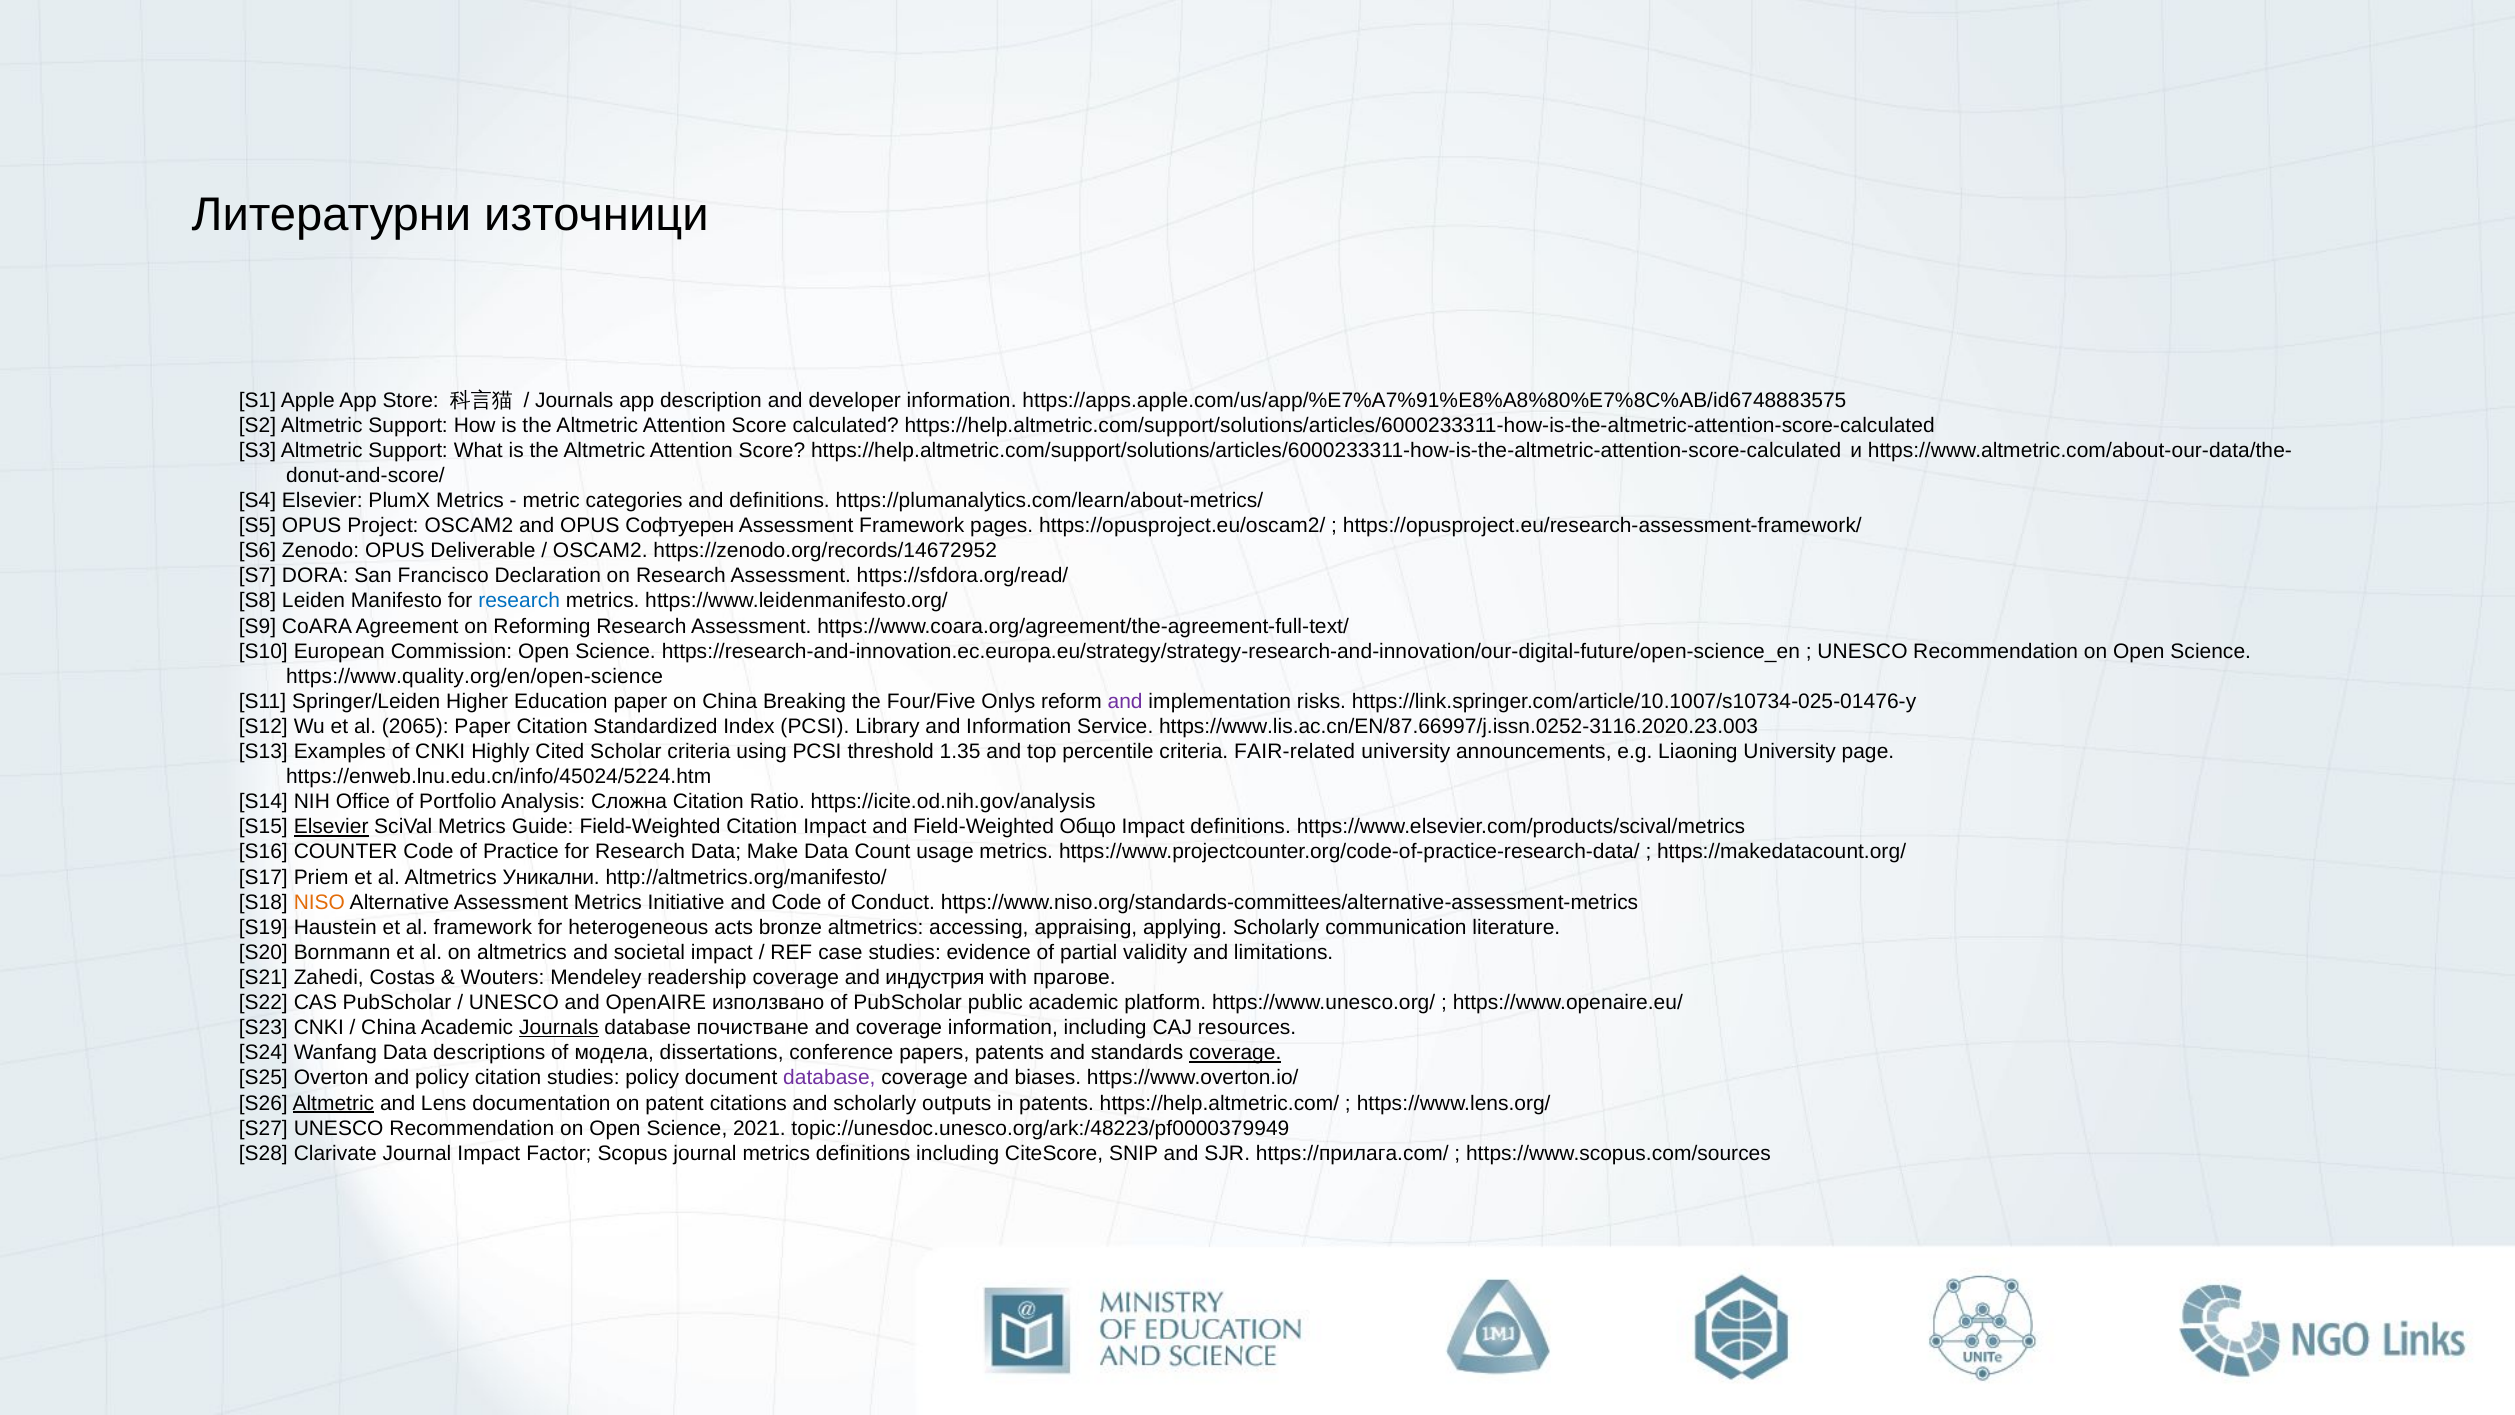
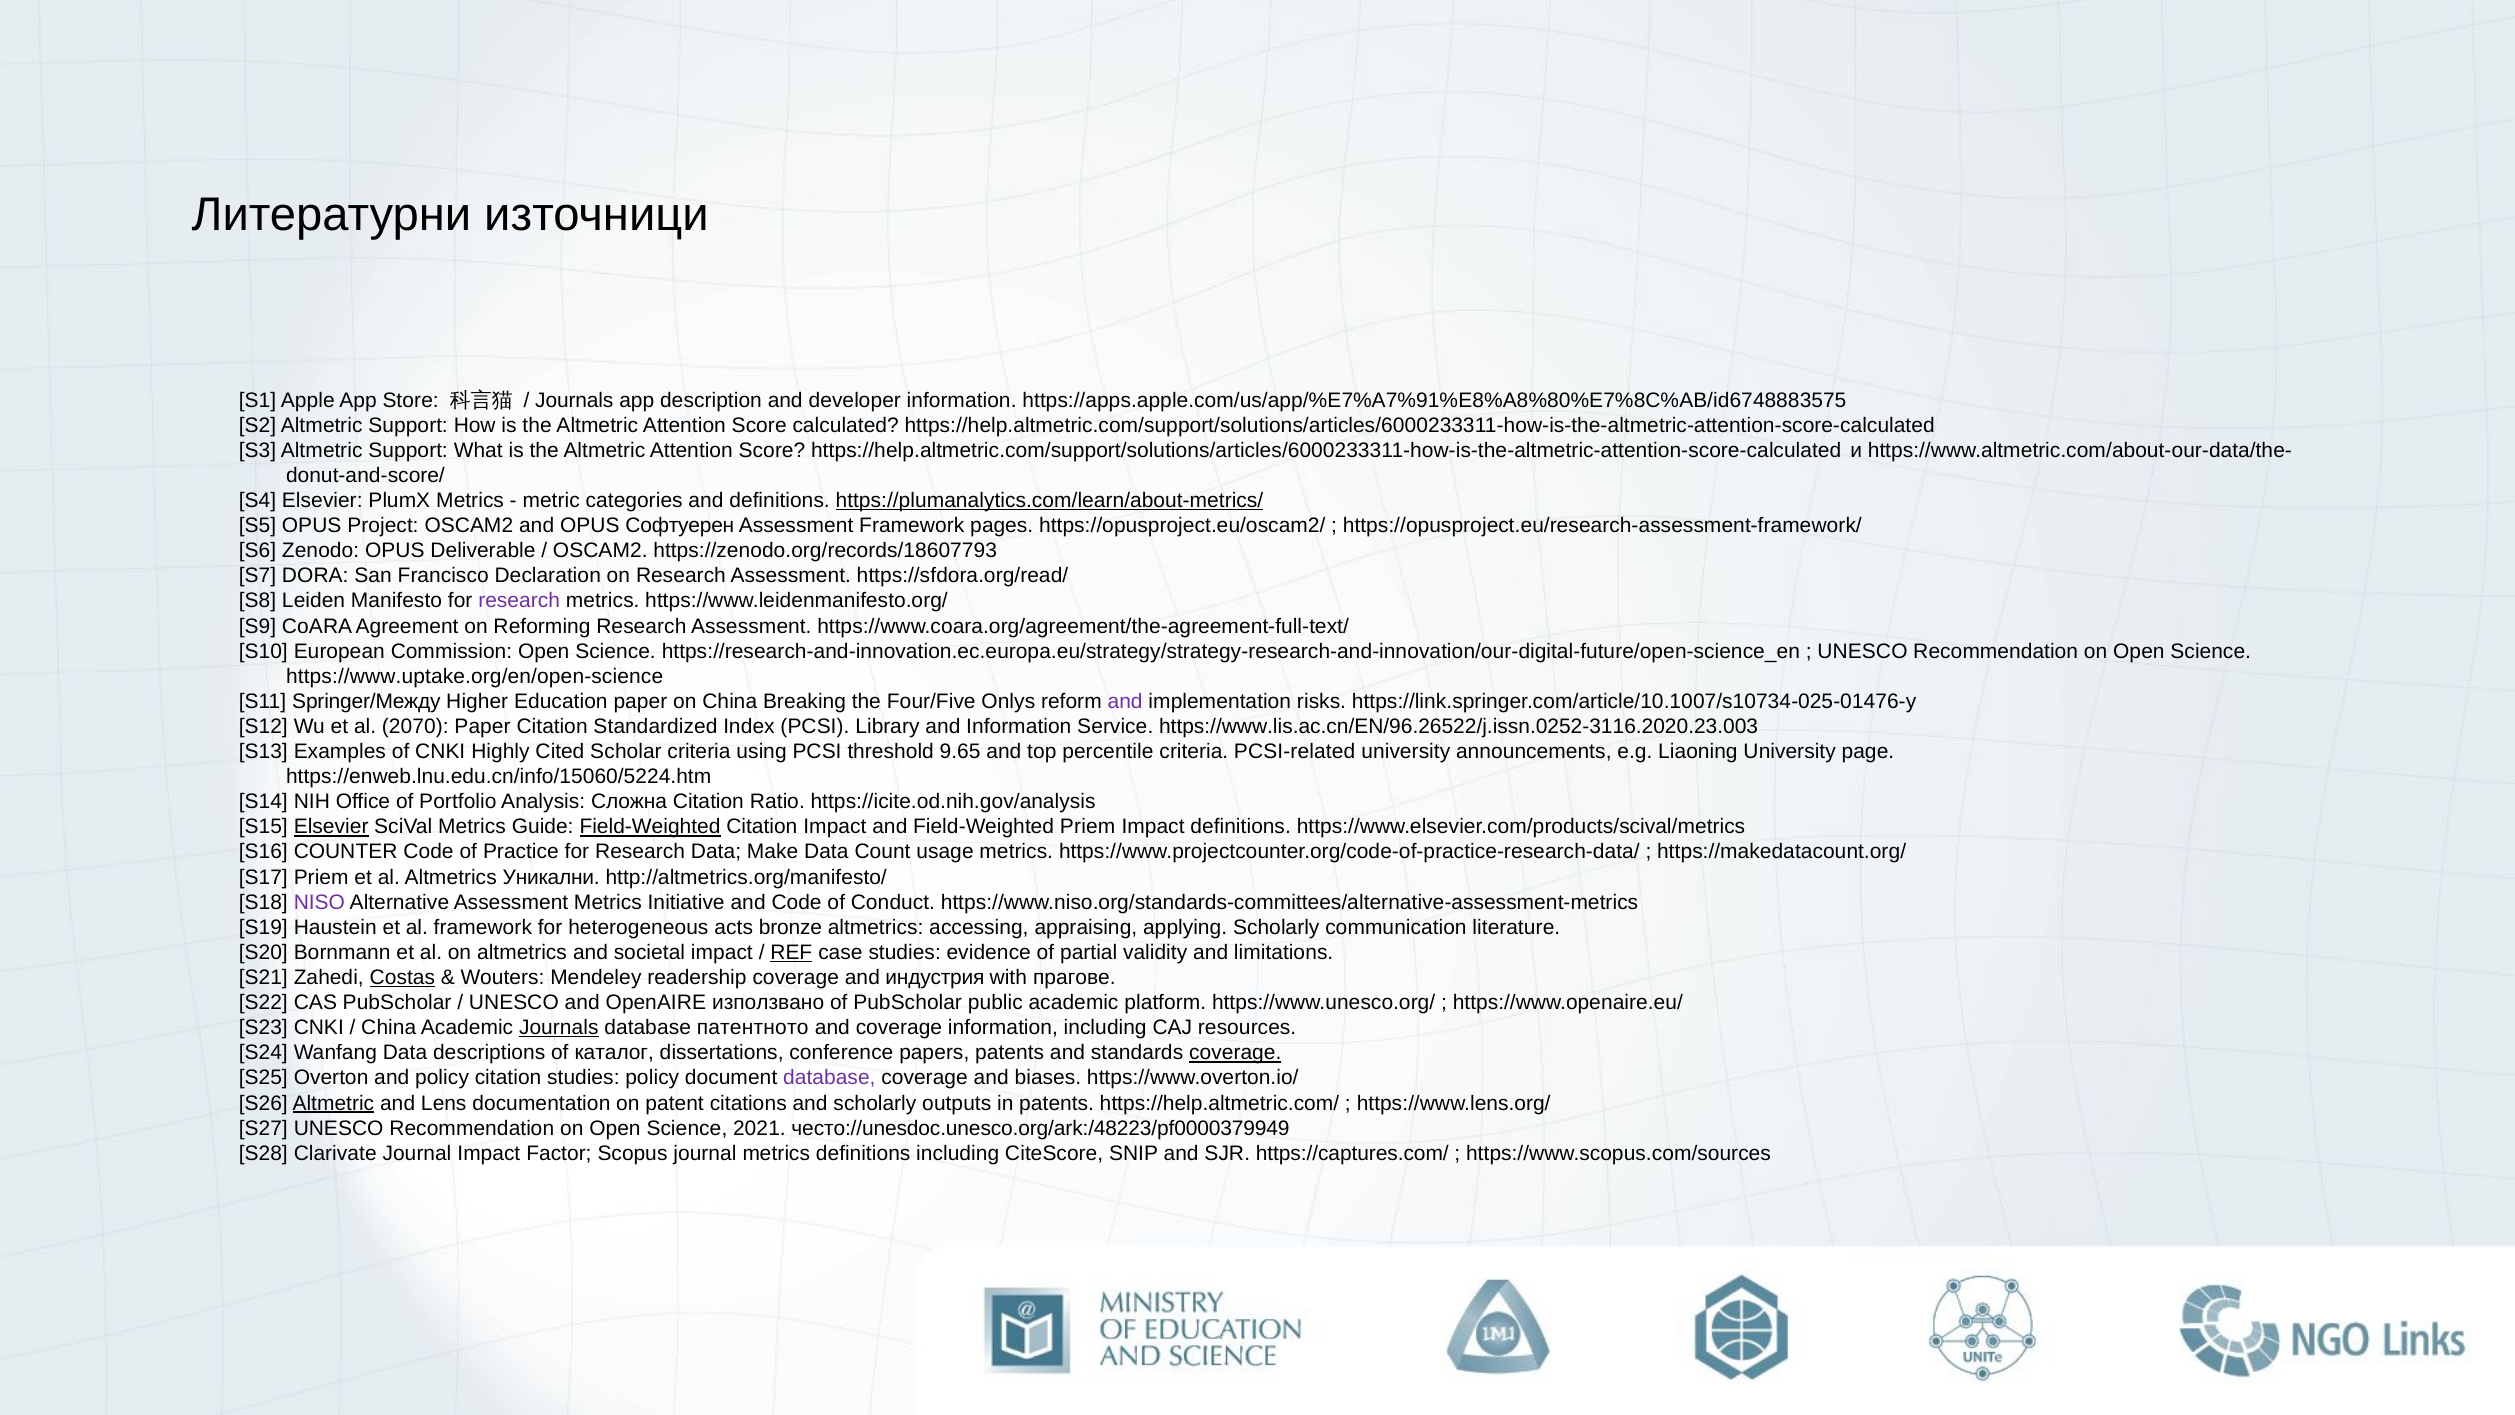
https://plumanalytics.com/learn/about-metrics/ underline: none -> present (1049, 500)
https://zenodo.org/records/14672952: https://zenodo.org/records/14672952 -> https://zenodo.org/records/18607793 (825, 551)
research colour: blue -> purple (519, 601)
https://www.quality.org/en/open-science: https://www.quality.org/en/open-science -> https://www.uptake.org/en/open-science (475, 676)
Springer/Leiden: Springer/Leiden -> Springer/Между (366, 701)
2065: 2065 -> 2070 (415, 726)
https://www.lis.ac.cn/EN/87.66997/j.issn.0252-3116.2020.23.003: https://www.lis.ac.cn/EN/87.66997/j.issn.0252-3116.2020.23.003 -> https://www.lis.ac.cn/EN/96.26522/j.issn.0252-3116.2020.23.003 (1459, 726)
1.35: 1.35 -> 9.65 (960, 751)
FAIR-related: FAIR-related -> PCSI-related (1295, 751)
https://enweb.lnu.edu.cn/info/45024/5224.htm: https://enweb.lnu.edu.cn/info/45024/5224.htm -> https://enweb.lnu.edu.cn/info/15060/5224.htm (499, 777)
Field-Weighted underline: none -> present (650, 827)
Field-Weighted Общо: Общо -> Priem (1088, 827)
NISO colour: orange -> purple (319, 902)
REF underline: none -> present (791, 952)
Costas underline: none -> present (402, 977)
почистване: почистване -> патентното (753, 1028)
модела: модела -> каталог (614, 1053)
topic://unesdoc.unesco.org/ark:/48223/pf0000379949: topic://unesdoc.unesco.org/ark:/48223/pf0000379949 -> често://unesdoc.unesco.org/ark:/48223/pf0000379949 (1041, 1128)
https://прилага.com/: https://прилага.com/ -> https://captures.com/ (1352, 1153)
